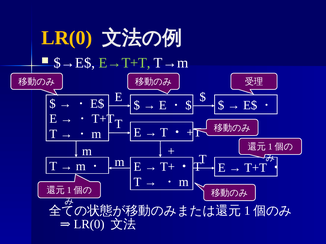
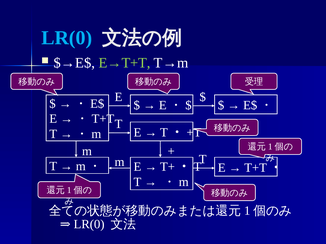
LR(0 colour: yellow -> light blue (67, 38)
